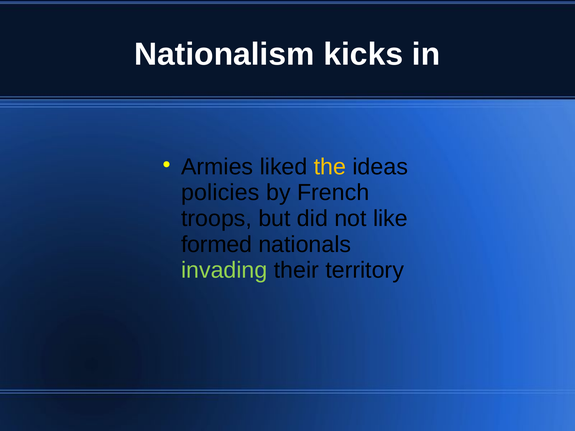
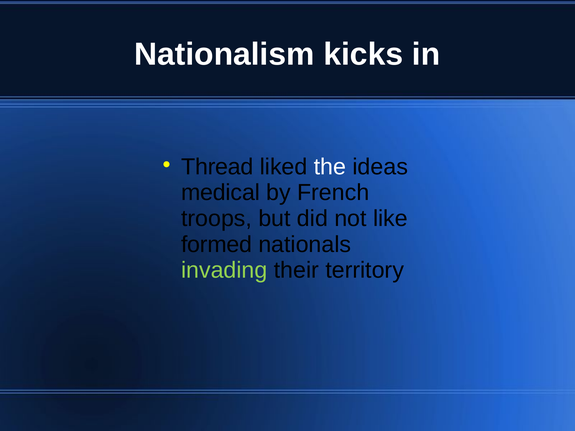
Armies: Armies -> Thread (217, 167)
the colour: yellow -> white (330, 167)
policies: policies -> medical (220, 193)
